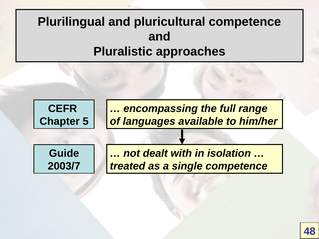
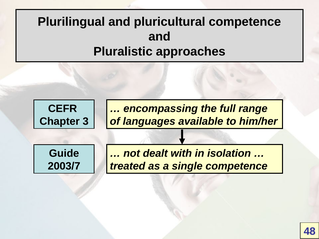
5: 5 -> 3 (86, 121)
